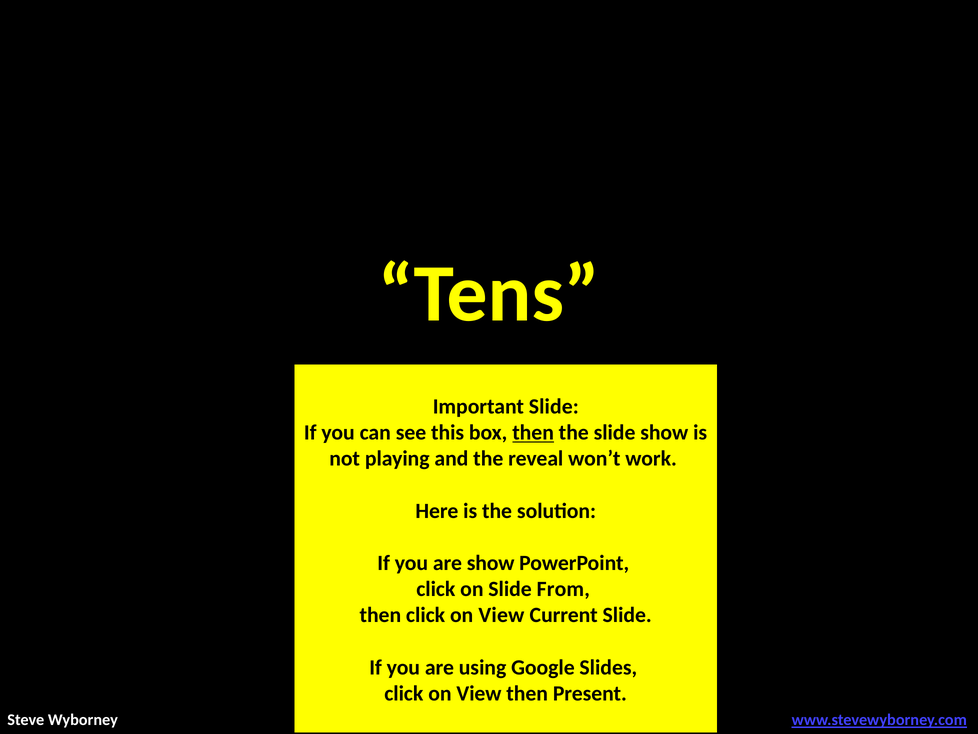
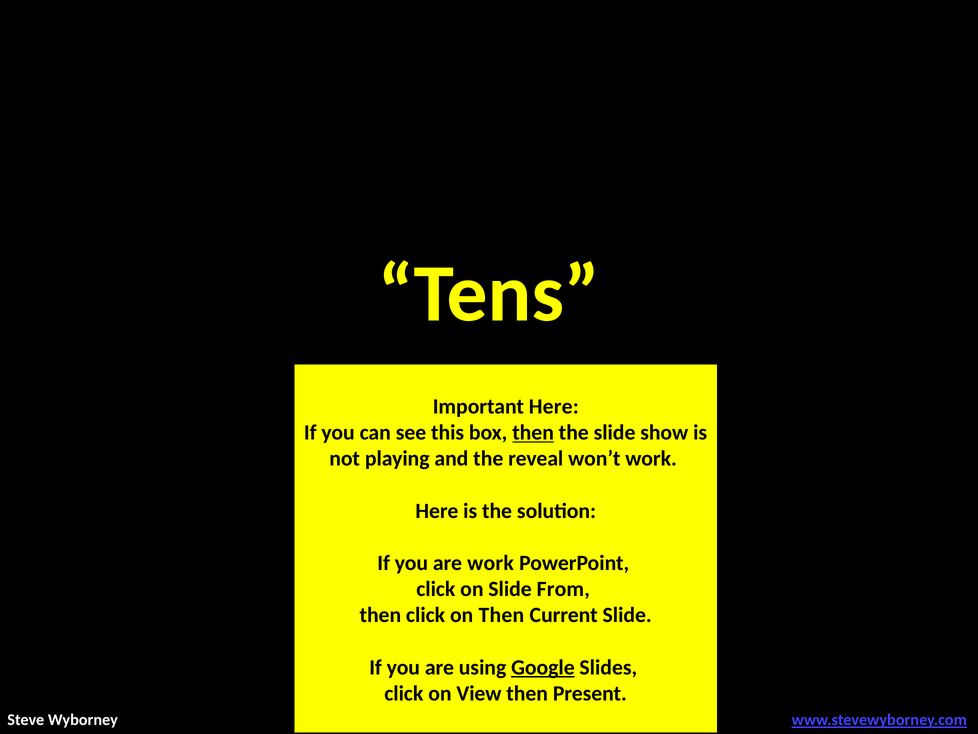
Important Slide: Slide -> Here (554, 406)
are show: show -> work (490, 563)
then click on View: View -> Then (501, 615)
Google underline: none -> present (543, 667)
